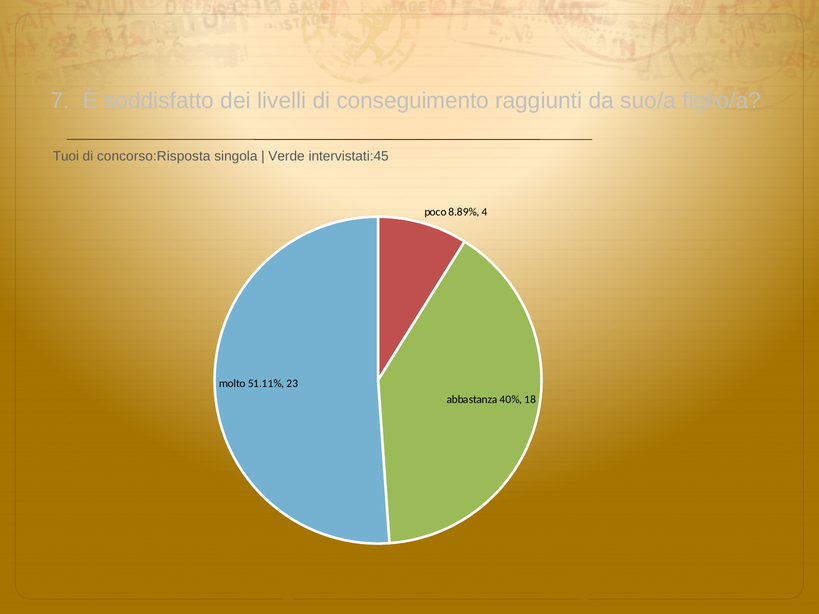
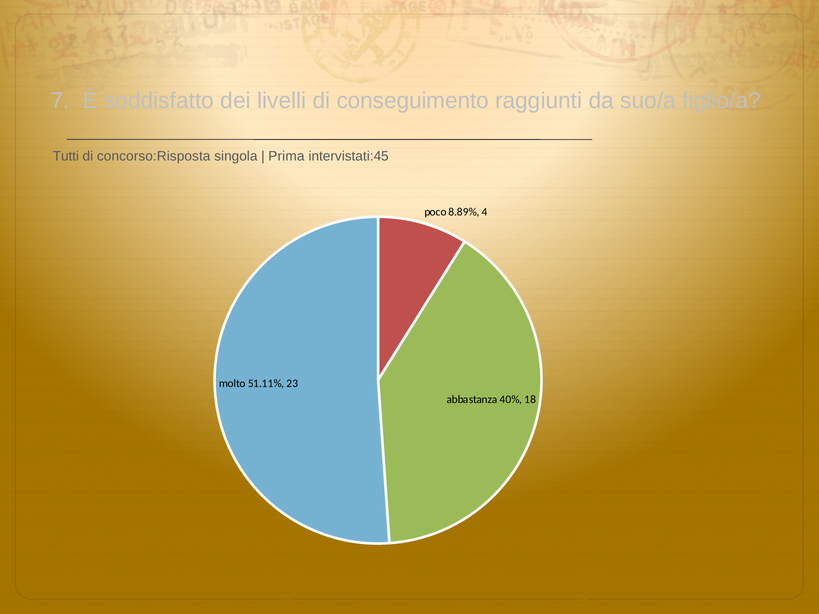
Tuoi: Tuoi -> Tutti (66, 157)
Verde: Verde -> Prima (286, 157)
